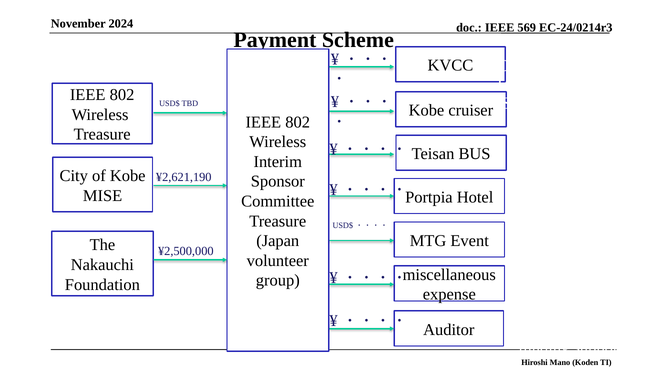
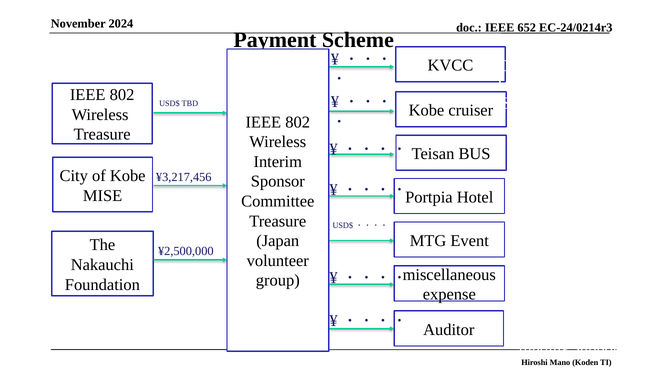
569: 569 -> 652 (527, 27)
¥2,621,190: ¥2,621,190 -> ¥3,217,456 (184, 177)
